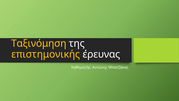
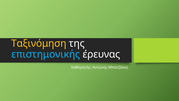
επιστημονικής colour: yellow -> light blue (46, 54)
